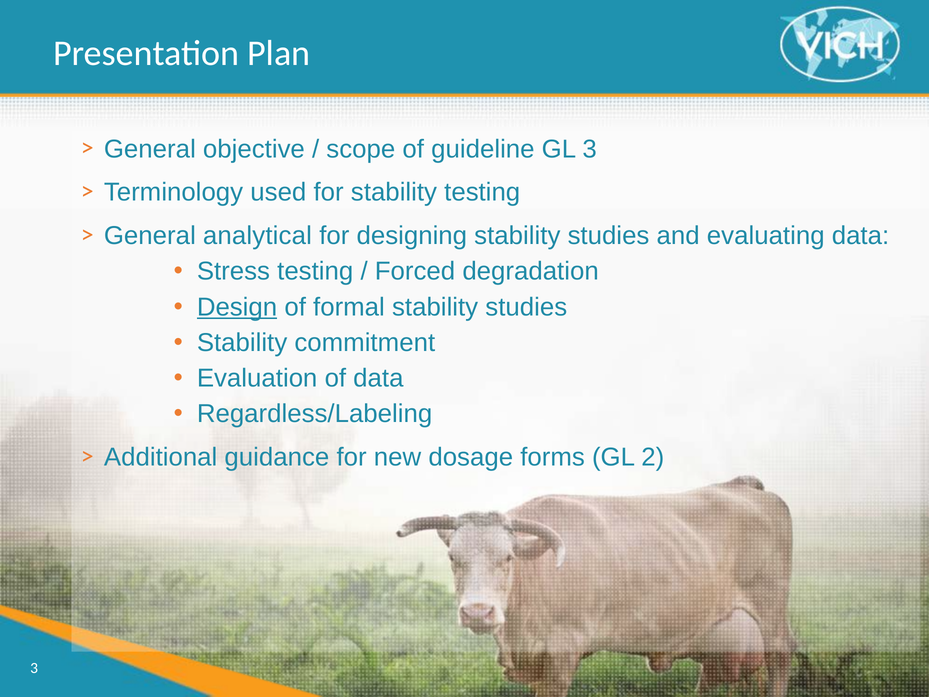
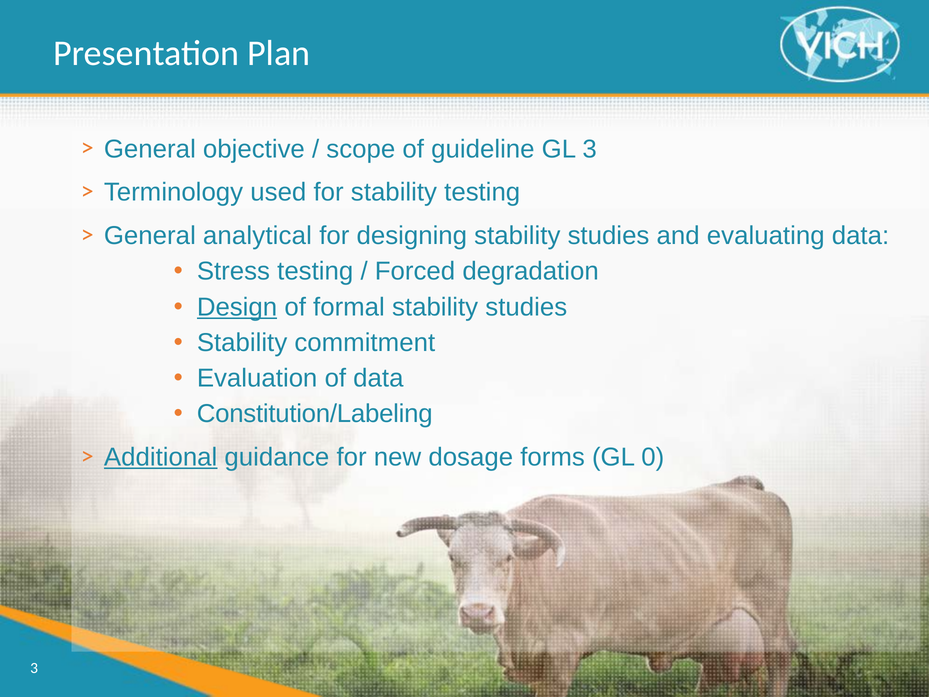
Regardless/Labeling: Regardless/Labeling -> Constitution/Labeling (315, 414)
Additional underline: none -> present (161, 457)
2: 2 -> 0 (653, 457)
